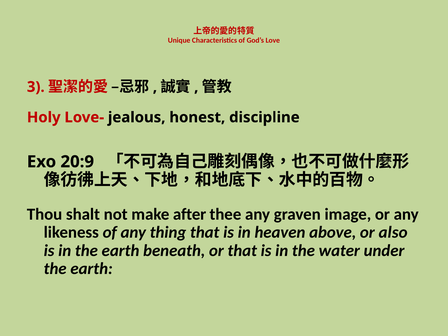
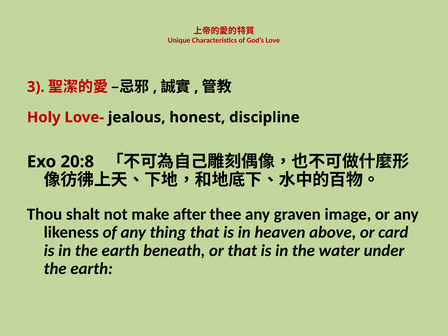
20:9: 20:9 -> 20:8 (77, 162)
also: also -> card (393, 232)
